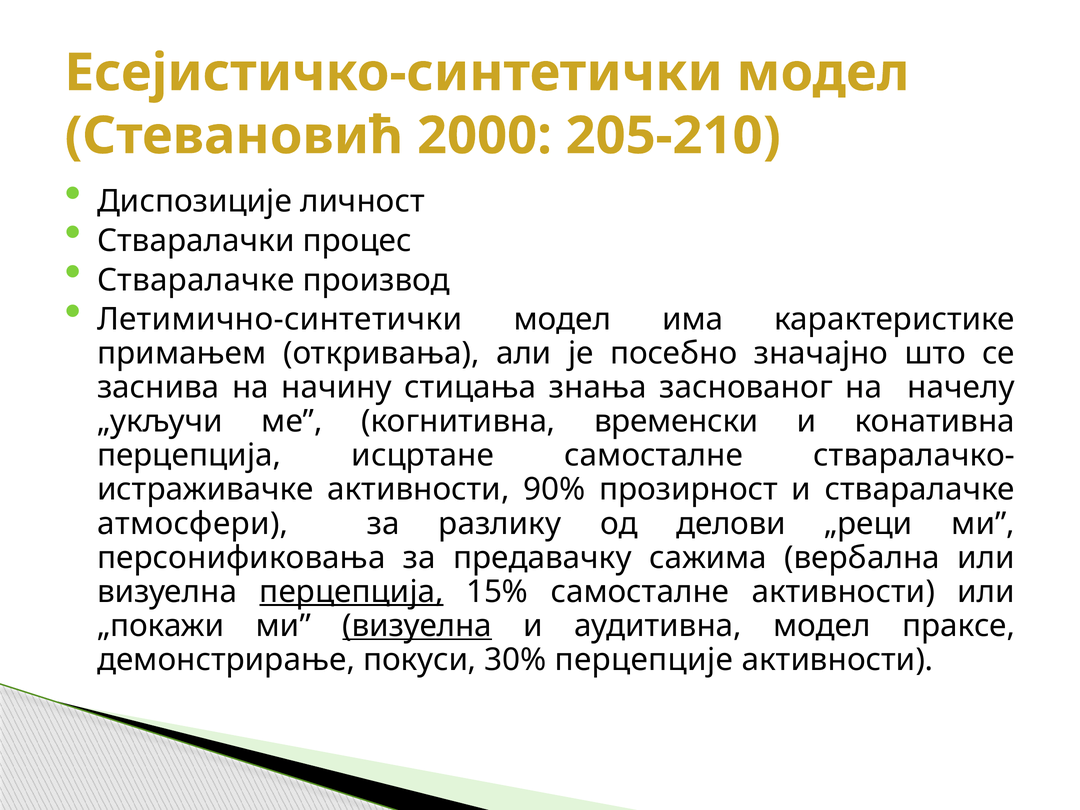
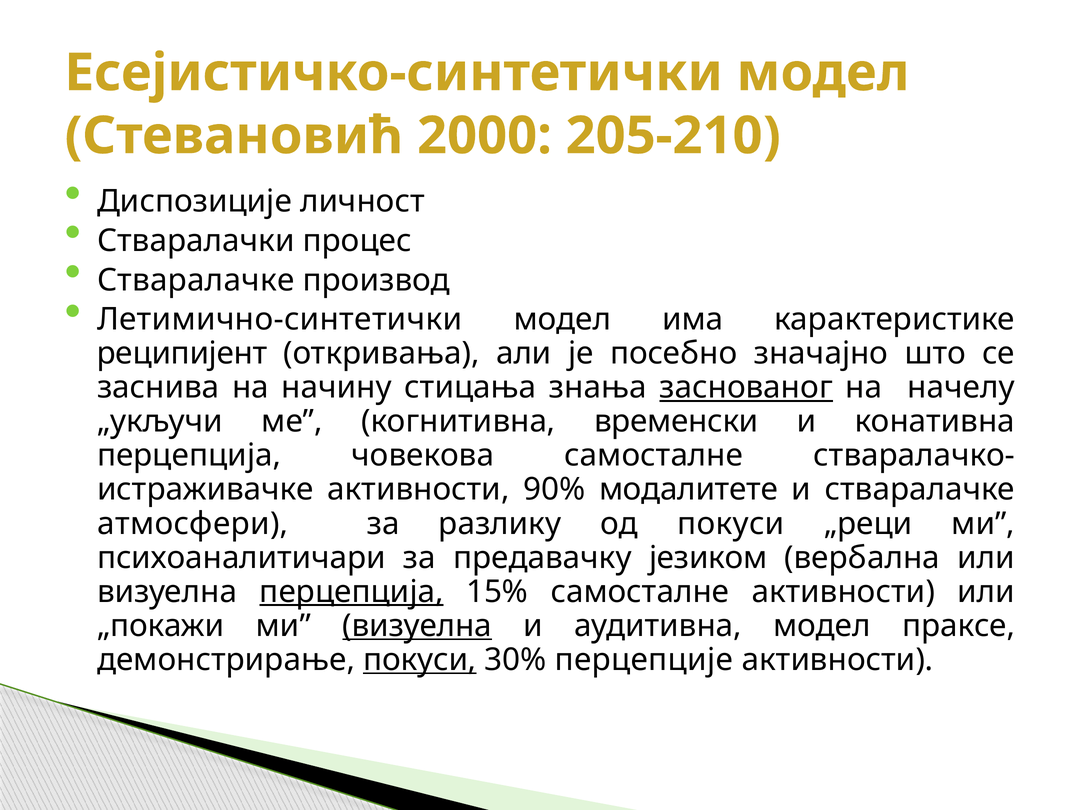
примањем: примањем -> реципијент (182, 354)
заснованог underline: none -> present (746, 388)
исцртане: исцртане -> човекова (423, 456)
прозирност: прозирност -> модалитете (689, 490)
од делови: делови -> покуси (731, 524)
персонификовања: персонификовања -> психоаналитичари (241, 558)
сажима: сажима -> језиком (708, 558)
покуси underline: none -> present (420, 660)
